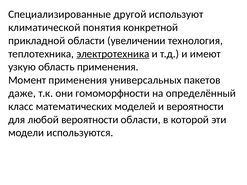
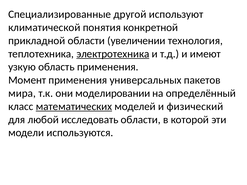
даже: даже -> мира (22, 93)
гомоморфности: гомоморфности -> моделировании (113, 93)
математических underline: none -> present (74, 107)
и вероятности: вероятности -> физический (195, 107)
любой вероятности: вероятности -> исследовать (90, 120)
